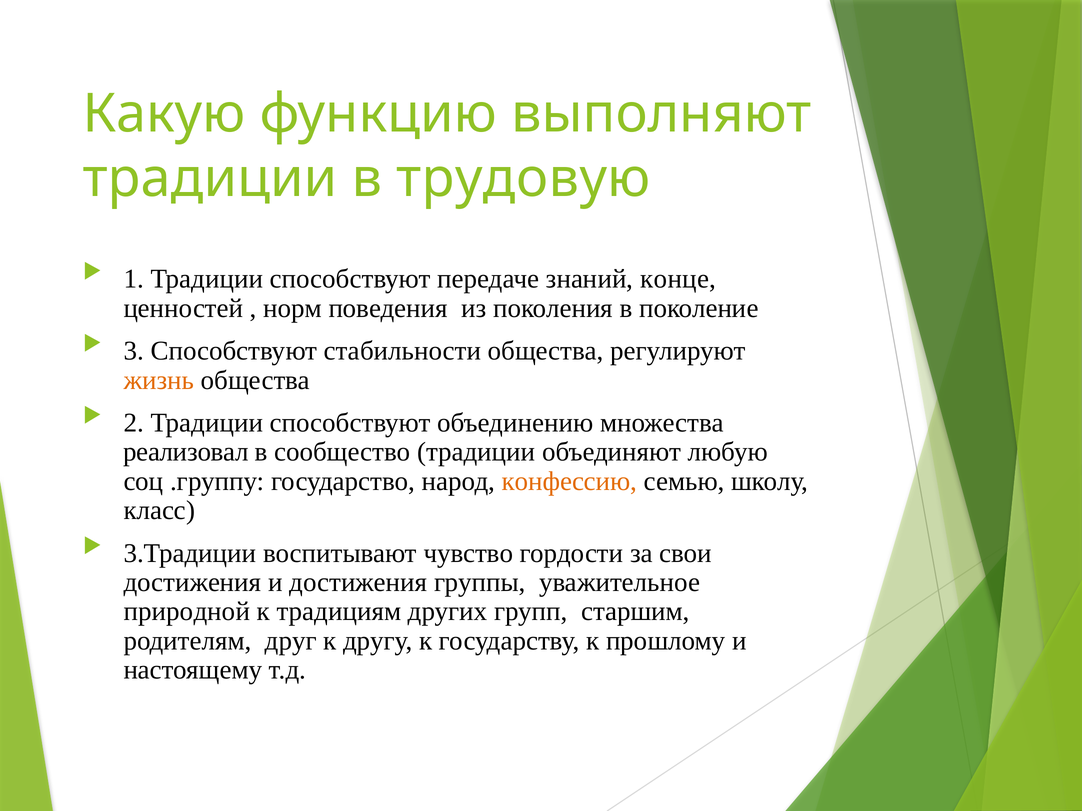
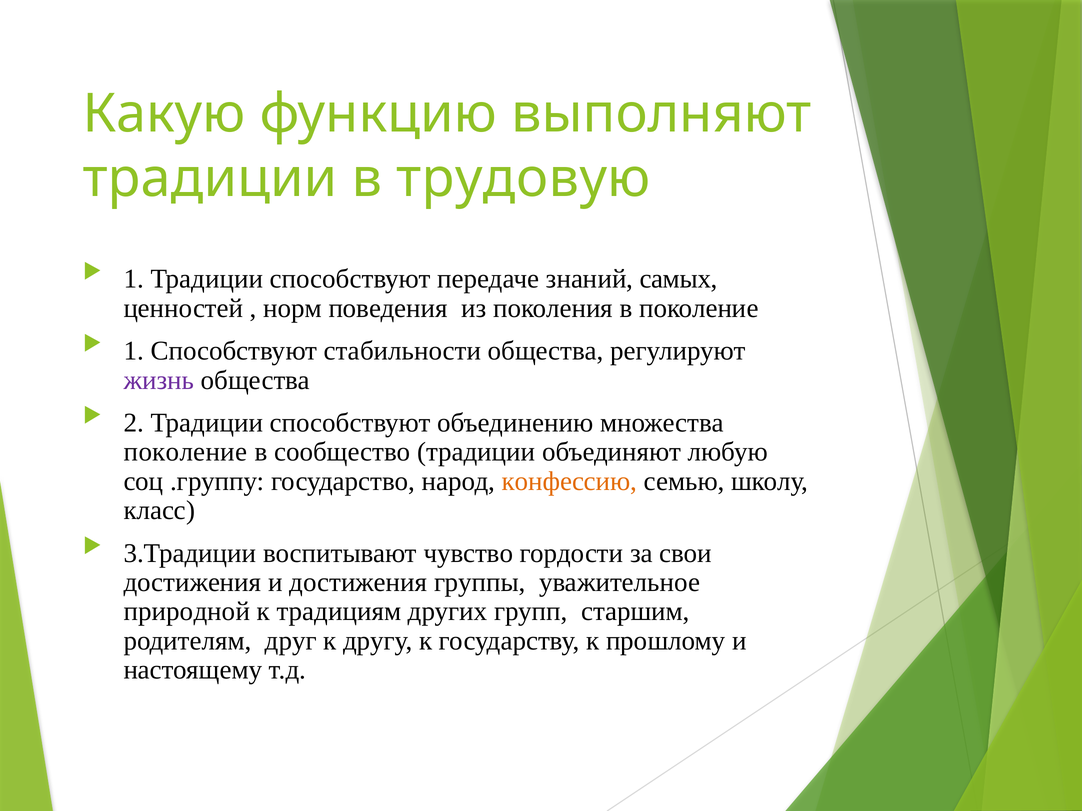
конце: конце -> самых (679, 279)
3: 3 -> 1 (134, 351)
жизнь colour: orange -> purple (159, 380)
реализовал: реализовал -> поколение (186, 452)
